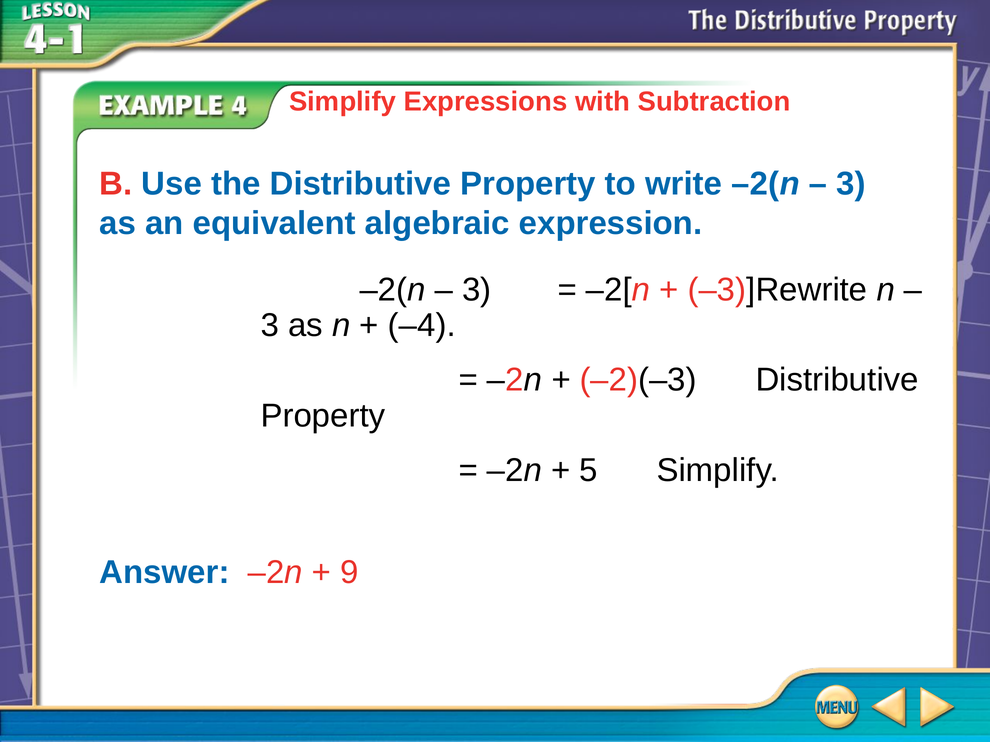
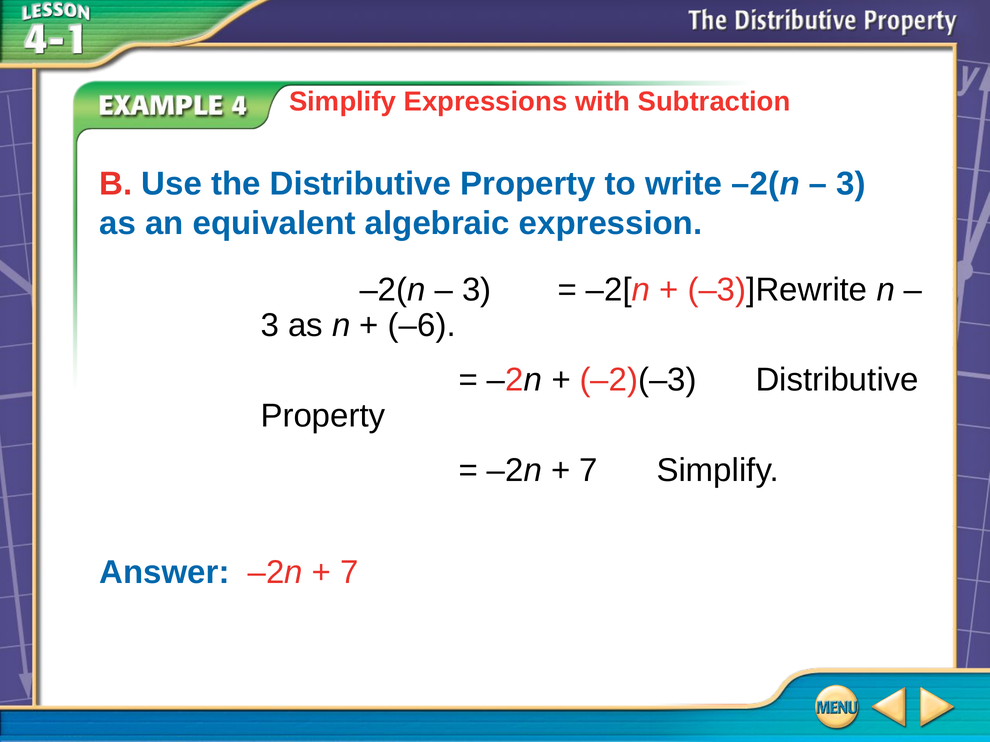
–4: –4 -> –6 (422, 325)
5: 5 -> 7 (589, 471)
9: 9 -> 7 (349, 573)
